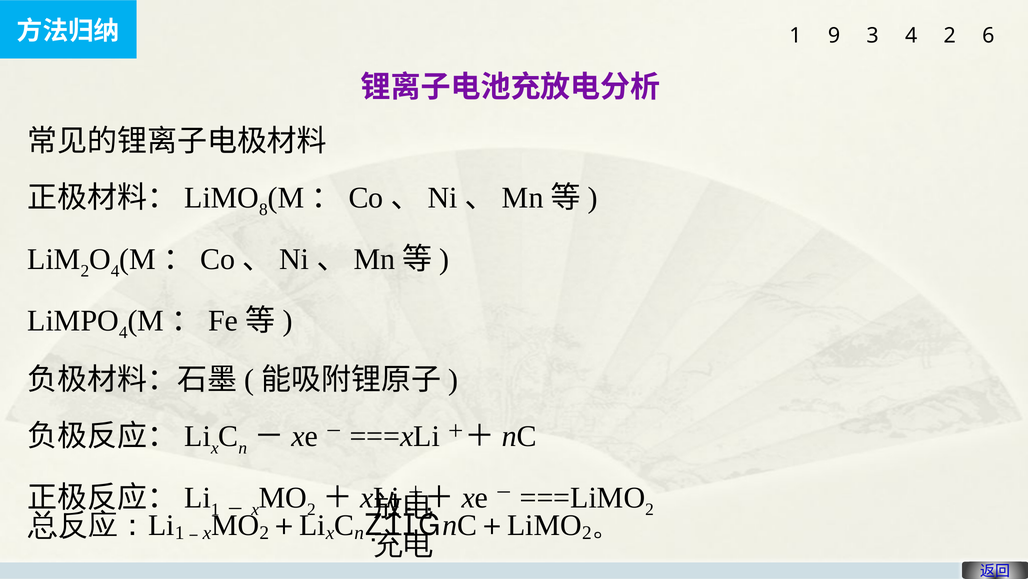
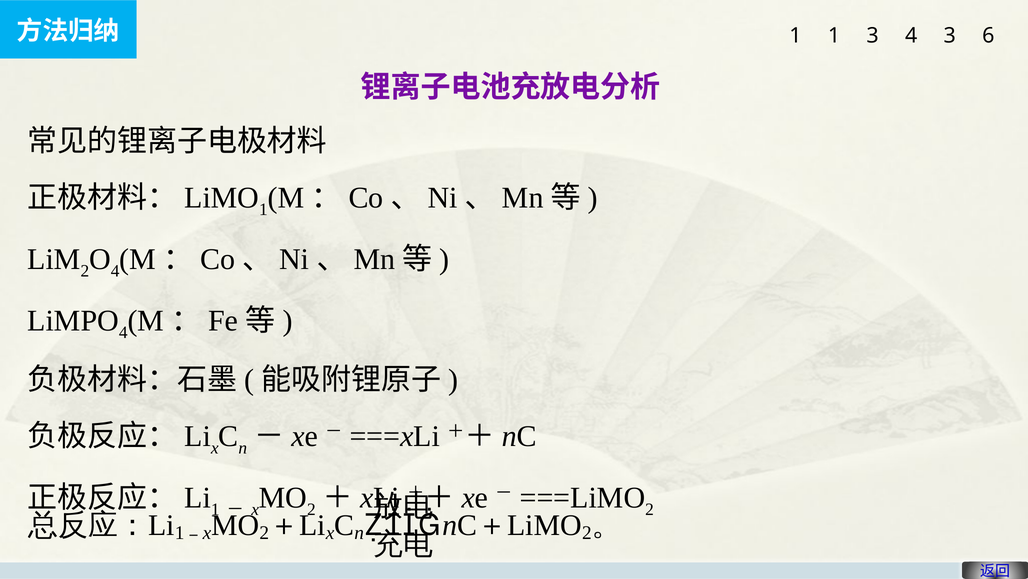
1 9: 9 -> 1 (834, 36)
4 2: 2 -> 3 (950, 36)
8: 8 -> 1 (263, 210)
